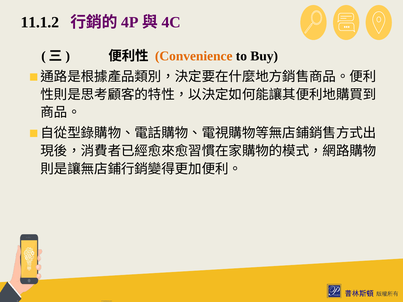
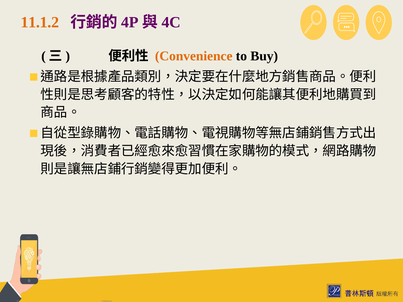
11.1.2 colour: black -> orange (40, 22)
